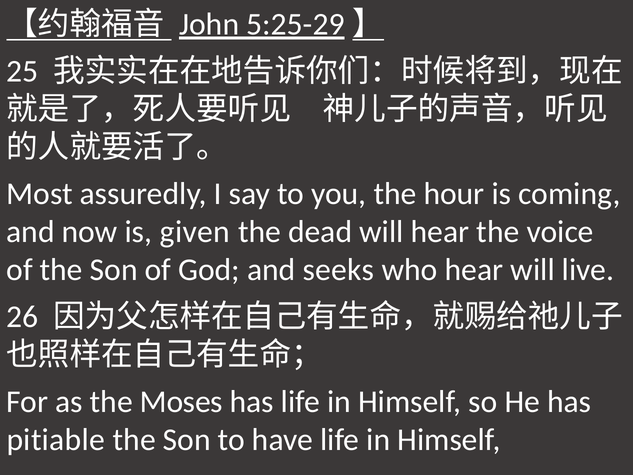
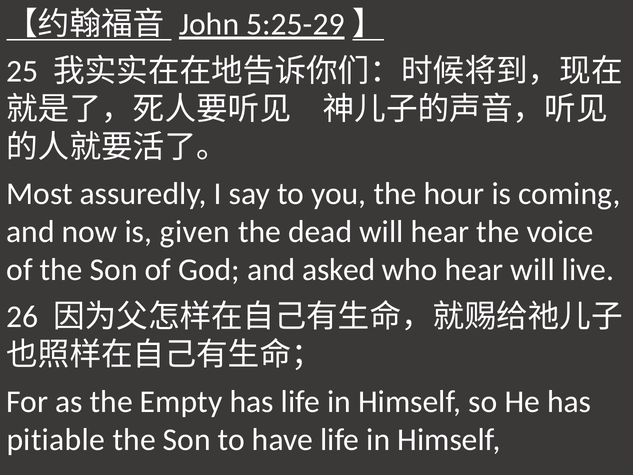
seeks: seeks -> asked (339, 270)
Moses: Moses -> Empty (181, 401)
